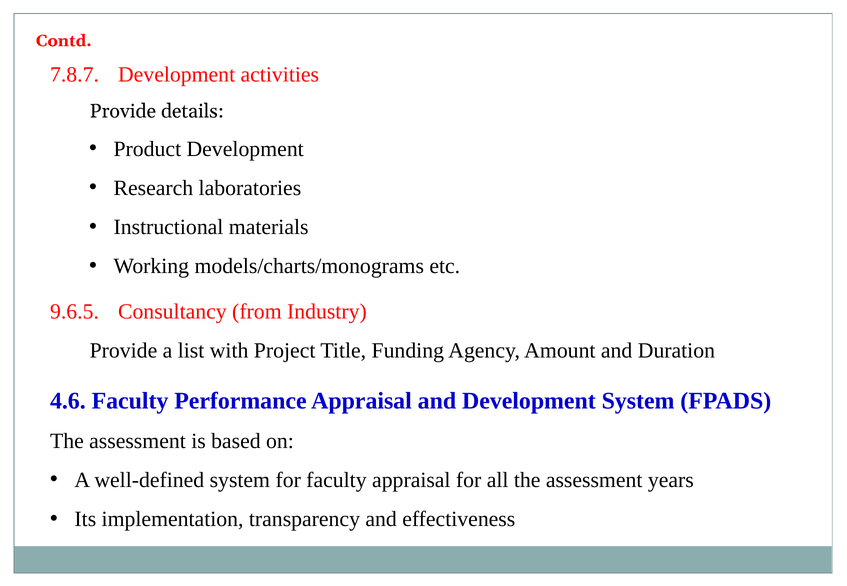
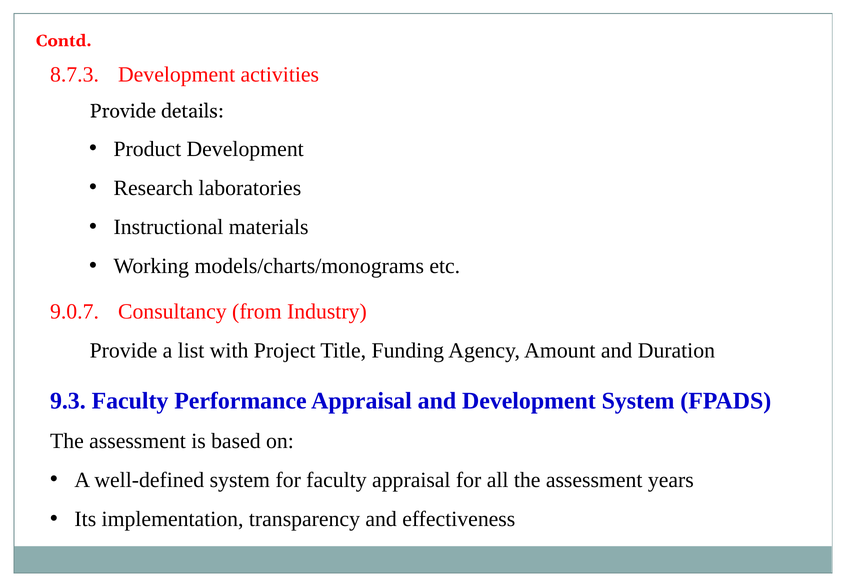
7.8.7: 7.8.7 -> 8.7.3 (75, 75)
9.6.5: 9.6.5 -> 9.0.7 (75, 312)
4.6: 4.6 -> 9.3 (68, 401)
